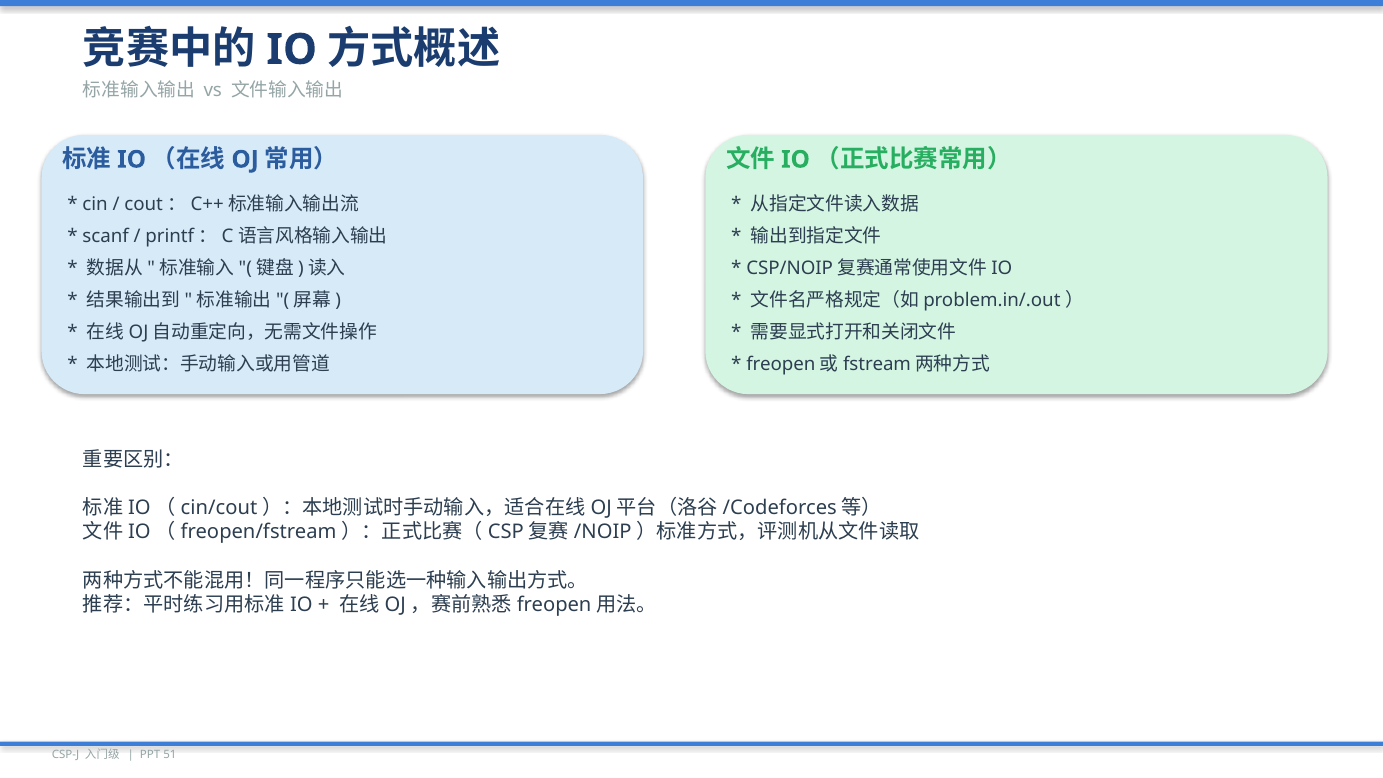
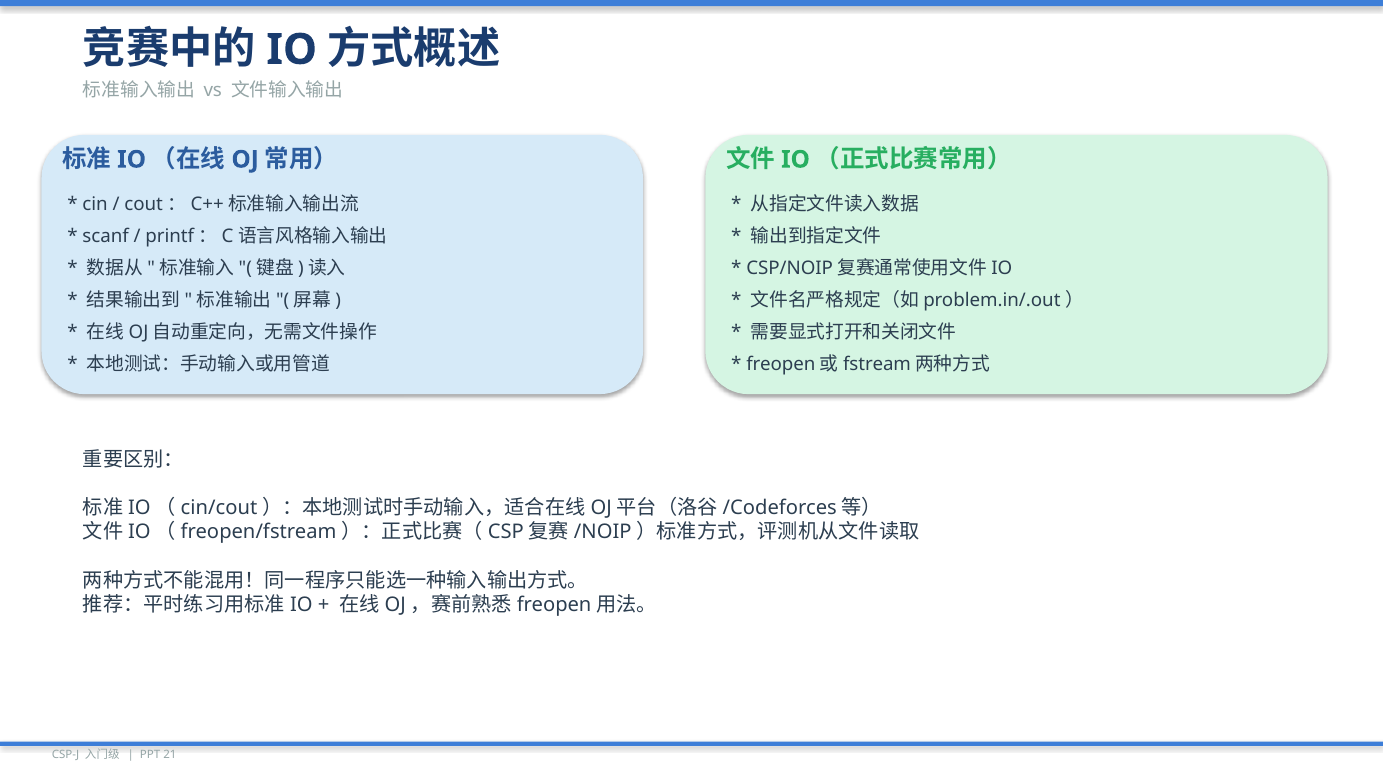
51: 51 -> 21 (170, 755)
